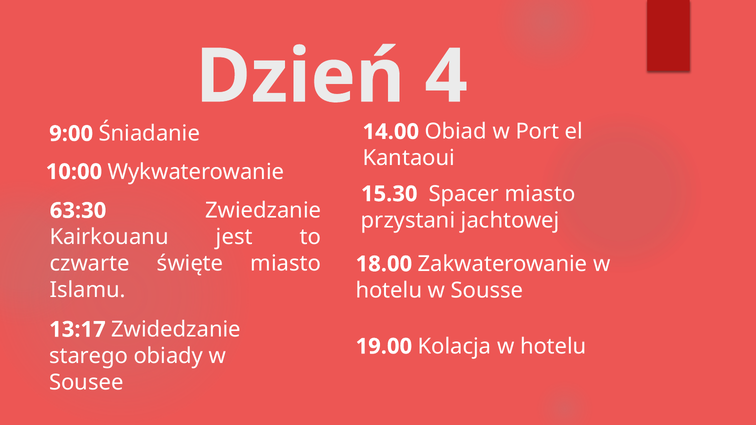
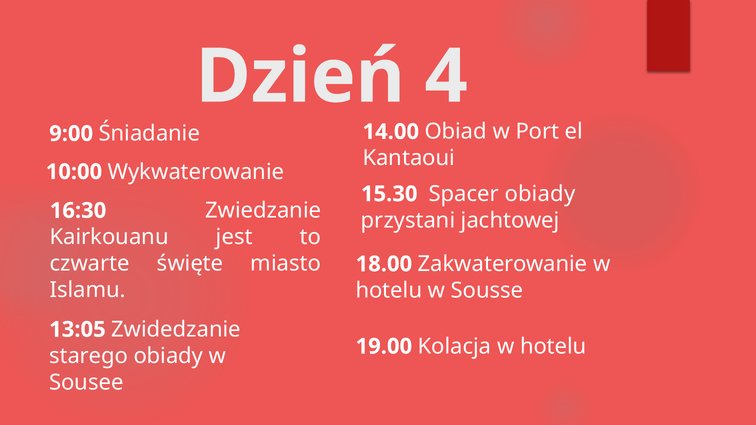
Spacer miasto: miasto -> obiady (540, 194)
63:30: 63:30 -> 16:30 (78, 211)
13:17: 13:17 -> 13:05 (77, 330)
